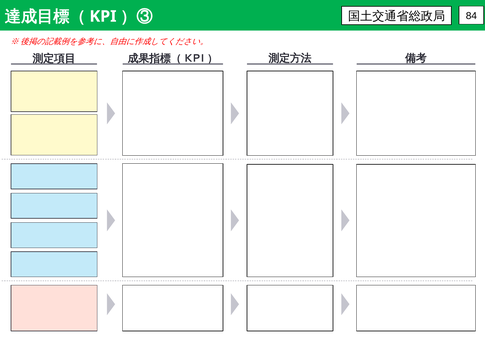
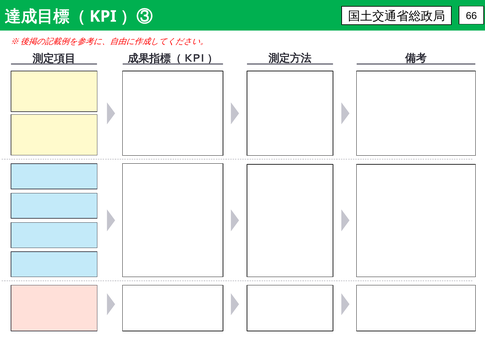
84: 84 -> 66 (471, 16)
